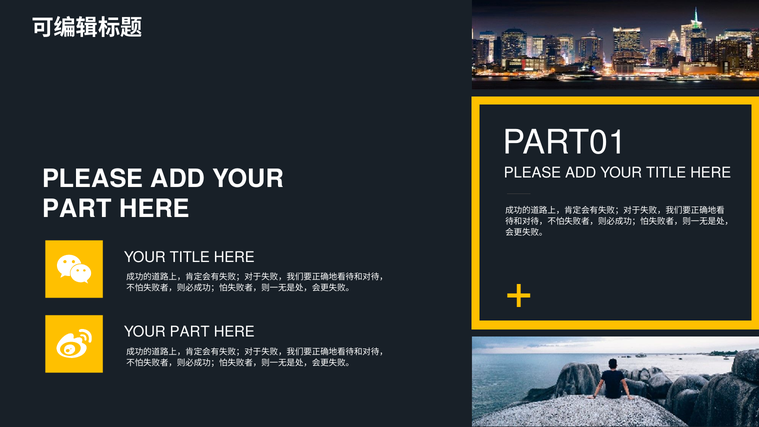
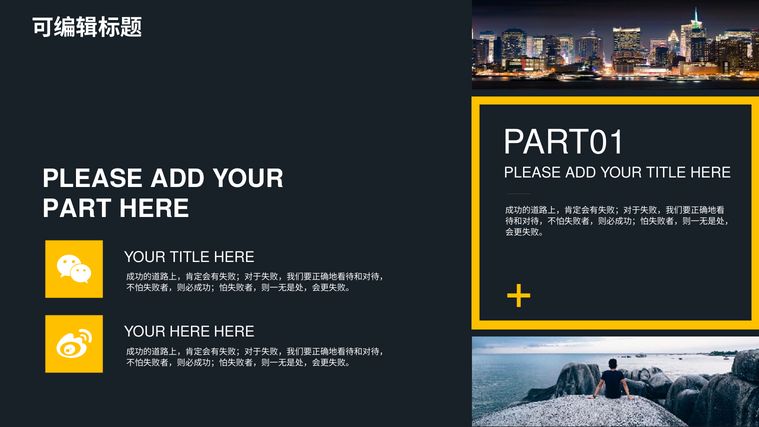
PART: PART -> HERE (190, 332)
